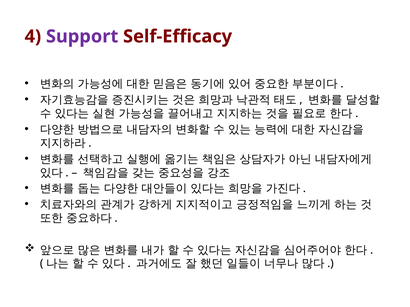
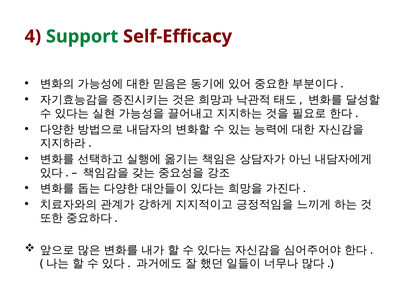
Support colour: purple -> green (82, 36)
